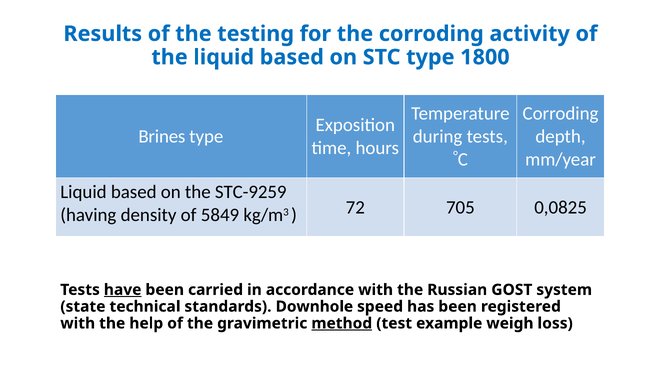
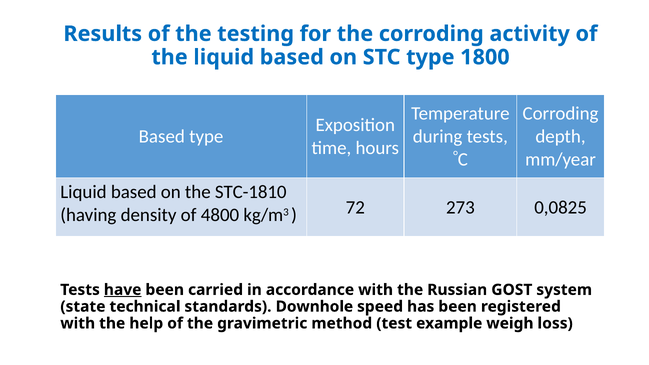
Brines: Brines -> Based (162, 136)
STC-9259: STC-9259 -> STC-1810 (251, 192)
5849: 5849 -> 4800 (220, 215)
705: 705 -> 273 (460, 207)
method underline: present -> none (342, 323)
